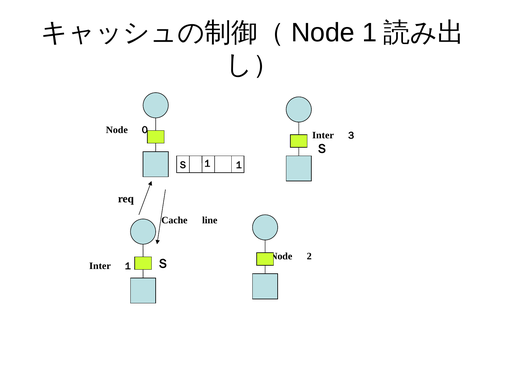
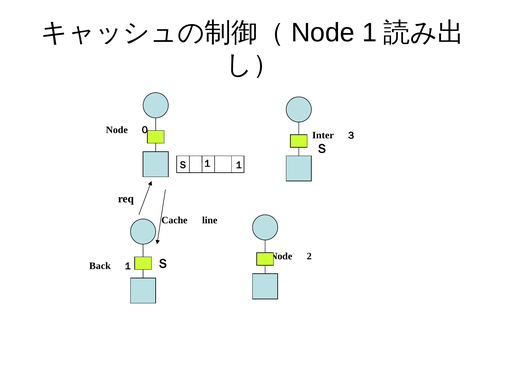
Inter: Inter -> Back (100, 266)
